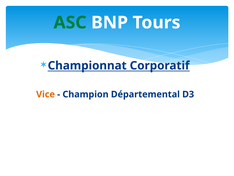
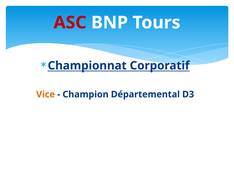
ASC colour: green -> red (70, 23)
